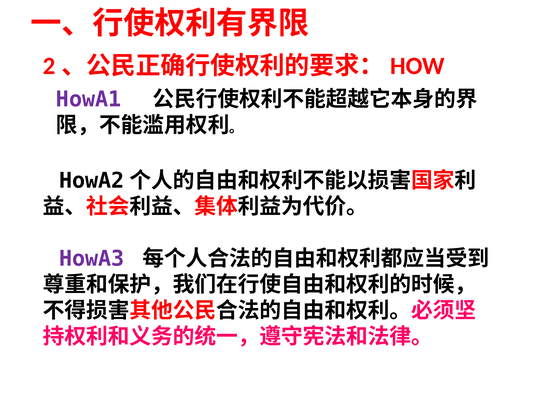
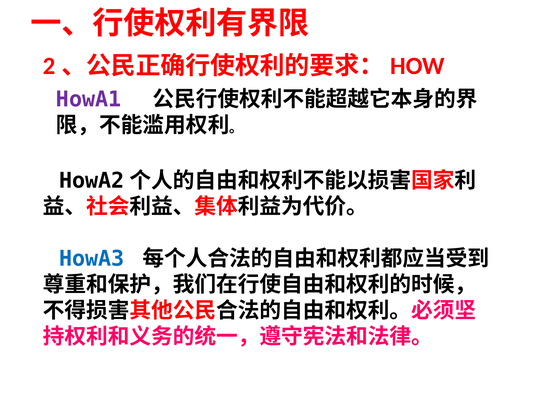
HowA3 colour: purple -> blue (92, 259)
